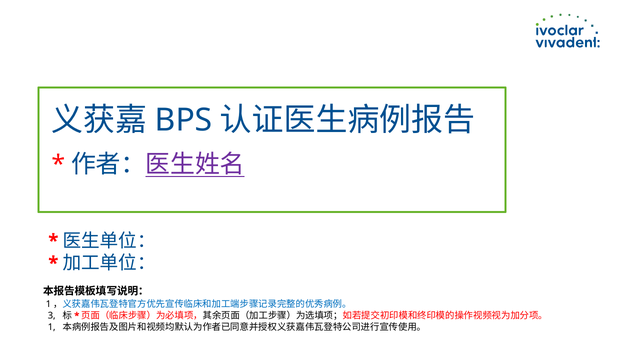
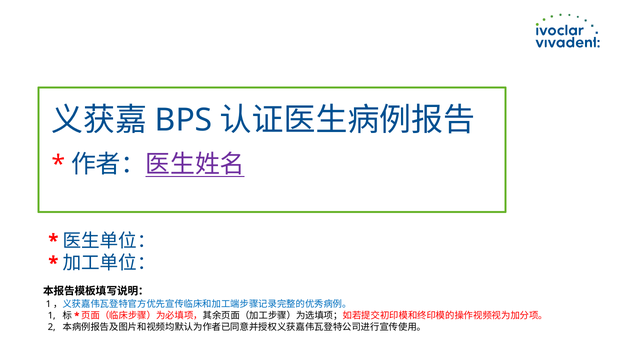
3: 3 -> 1 (52, 316)
1: 1 -> 2 (52, 327)
